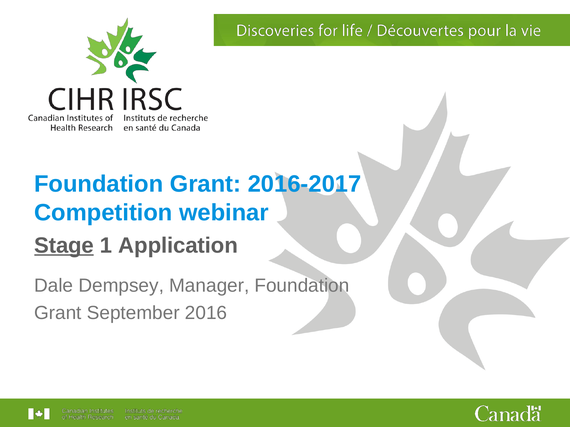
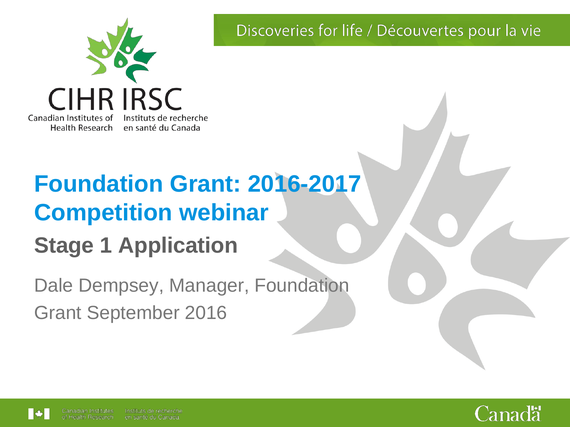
Stage underline: present -> none (64, 246)
